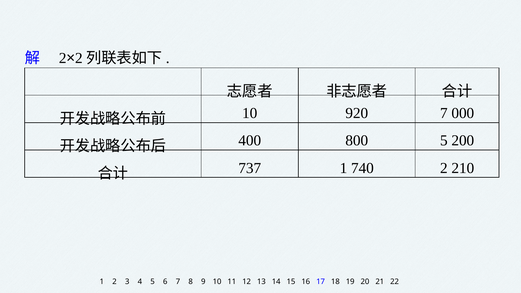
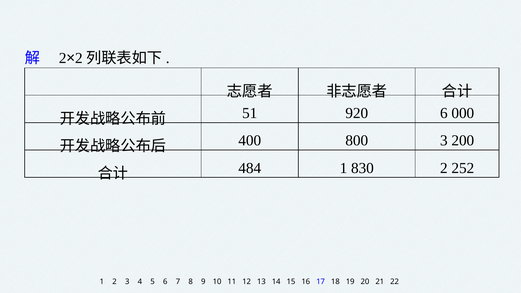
10: 10 -> 51 (250, 113)
920 7: 7 -> 6 (444, 113)
800 5: 5 -> 3 (444, 141)
737: 737 -> 484 (250, 168)
740: 740 -> 830 (362, 168)
210: 210 -> 252 (463, 168)
